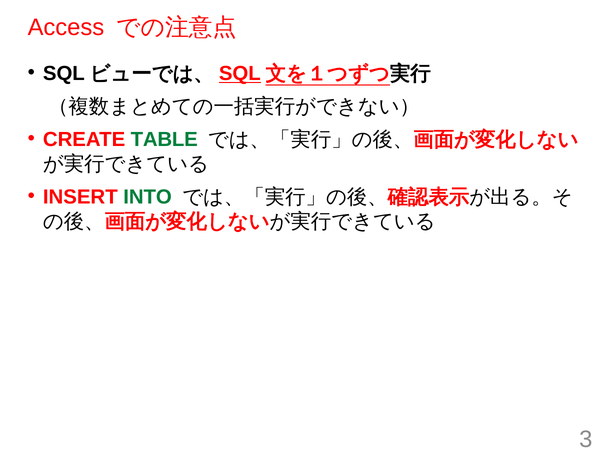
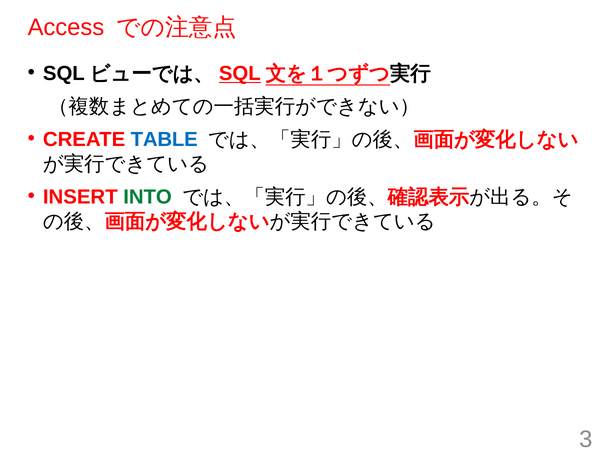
TABLE colour: green -> blue (164, 139)
